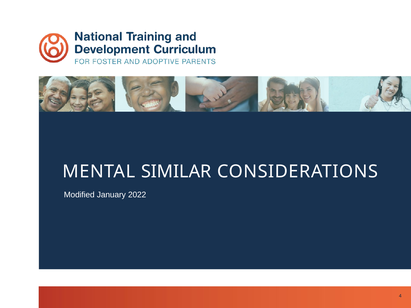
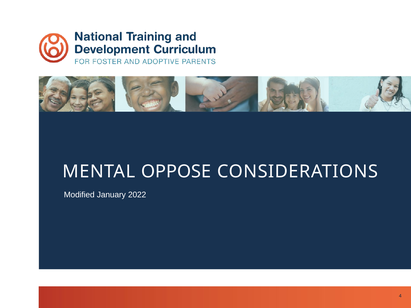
SIMILAR: SIMILAR -> OPPOSE (176, 172)
